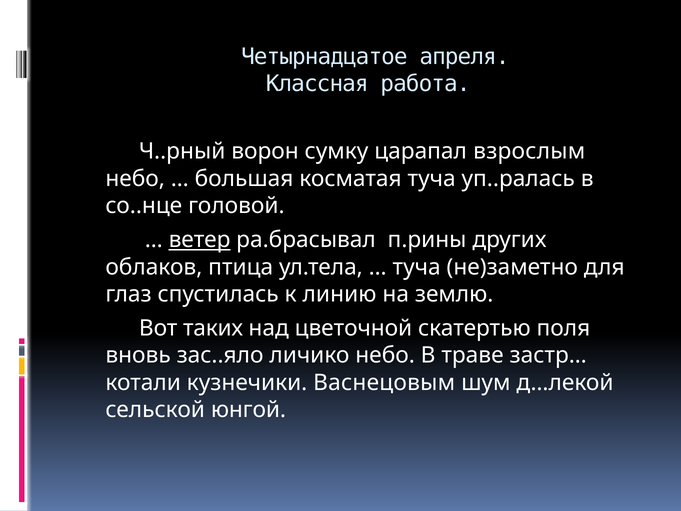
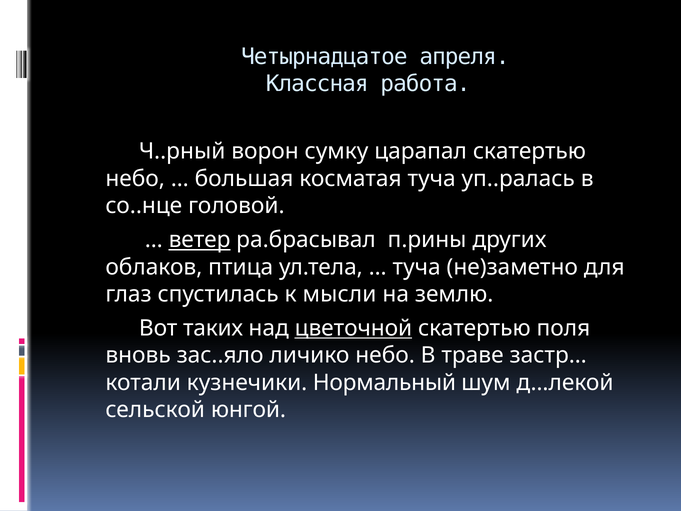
царапал взрослым: взрослым -> скатертью (529, 151)
линию: линию -> мысли (340, 294)
цветочной underline: none -> present (353, 328)
Васнецовым: Васнецовым -> Нормальный (384, 383)
